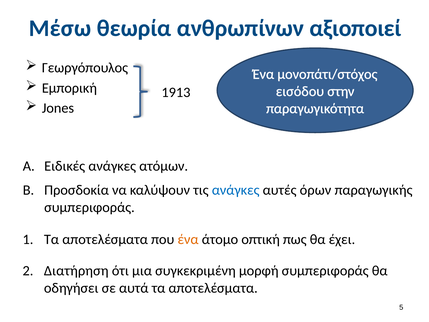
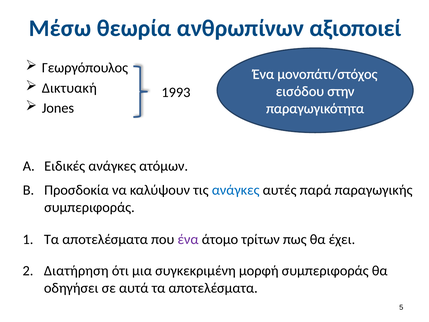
Εμπορική: Εμπορική -> Δικτυακή (69, 88)
1913: 1913 -> 1993 (176, 92)
όρων: όρων -> παρά (316, 190)
ένα colour: orange -> purple (188, 239)
οπτική: οπτική -> τρίτων (261, 239)
